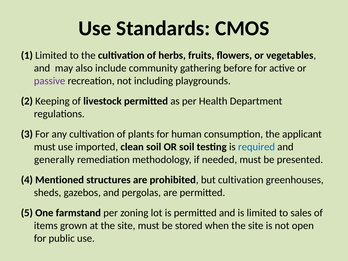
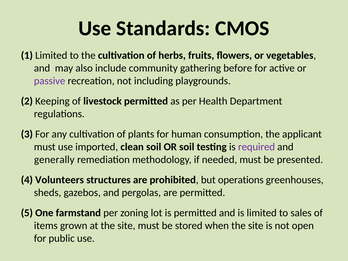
required colour: blue -> purple (257, 147)
Mentioned: Mentioned -> Volunteers (60, 180)
but cultivation: cultivation -> operations (241, 180)
